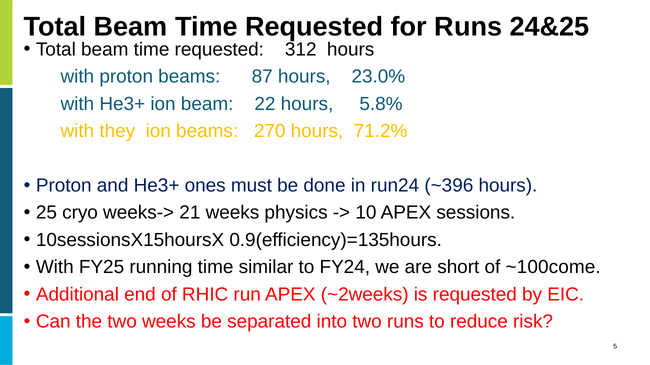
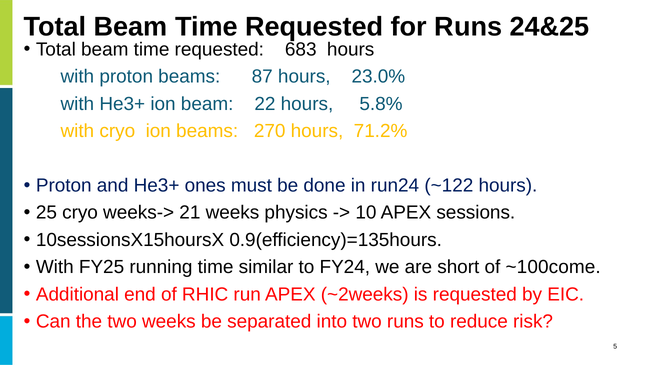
312: 312 -> 683 (301, 50)
with they: they -> cryo (117, 131)
~396: ~396 -> ~122 (449, 186)
